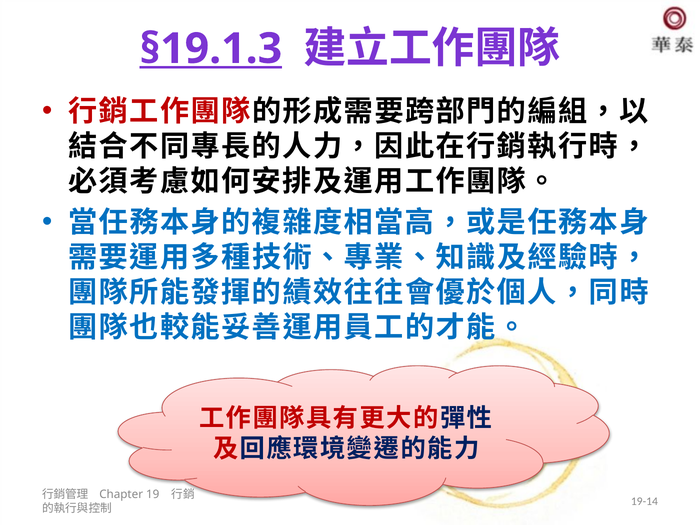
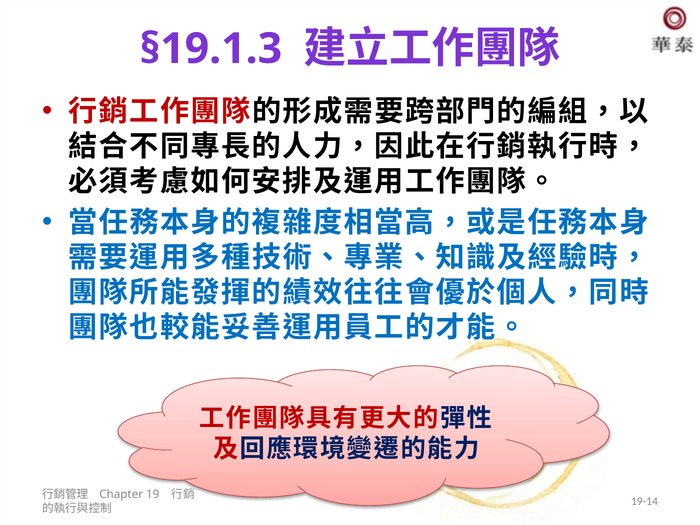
§19.1.3 underline: present -> none (211, 49)
